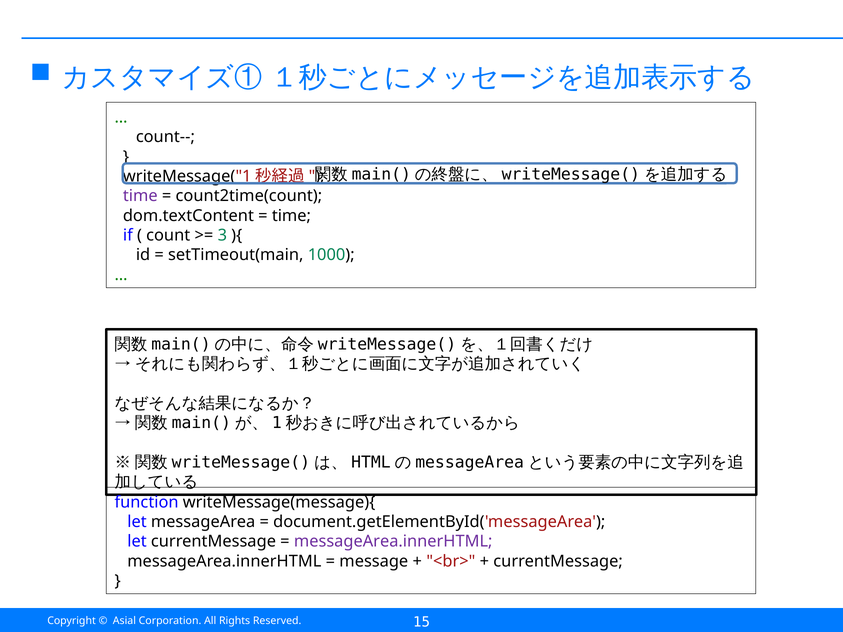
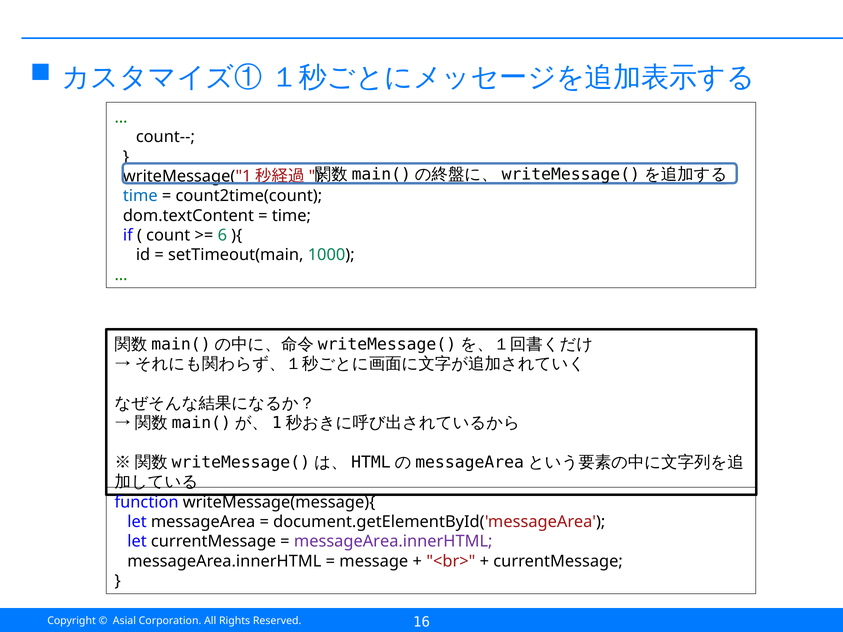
time colour: purple -> blue (140, 196)
3: 3 -> 6 (222, 236)
15: 15 -> 16 (422, 622)
